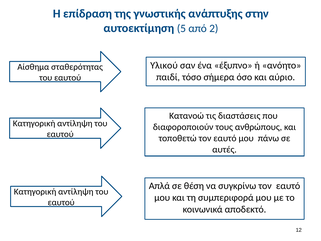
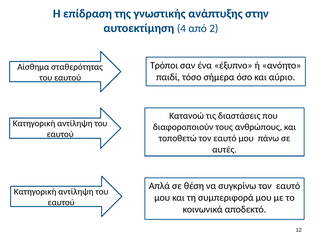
5: 5 -> 4 (181, 29)
Υλικού: Υλικού -> Τρόποι (164, 65)
